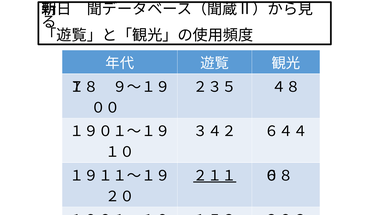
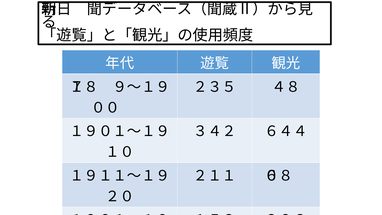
２１１ underline: present -> none (215, 176)
